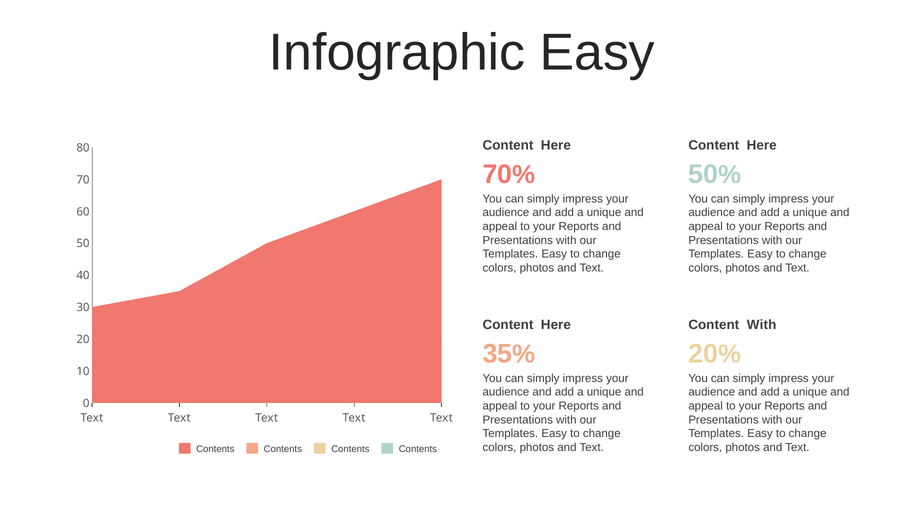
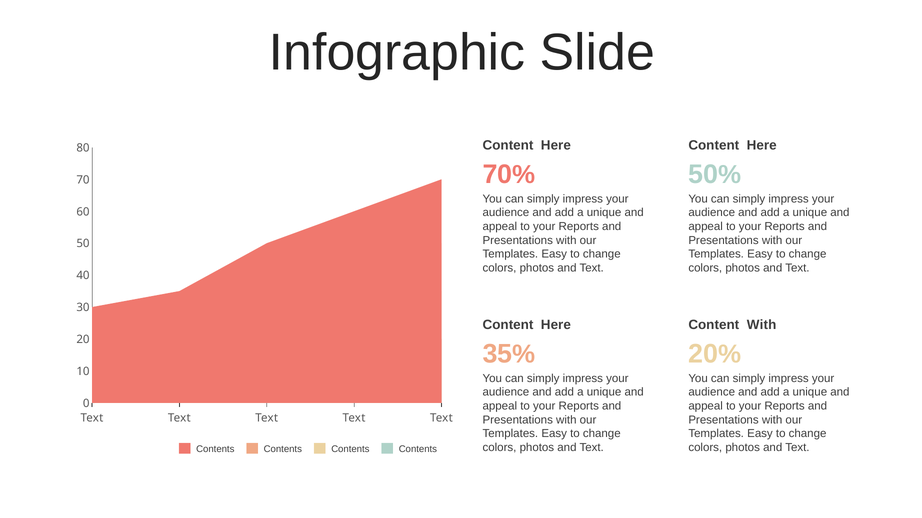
Infographic Easy: Easy -> Slide (597, 53)
